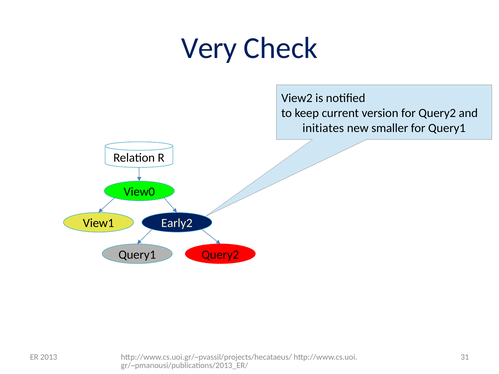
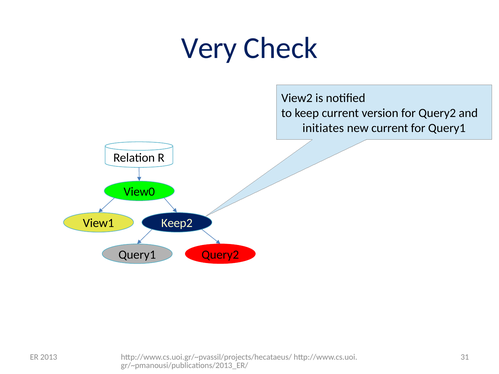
new smaller: smaller -> current (390, 128)
Early2: Early2 -> Keep2 (177, 223)
